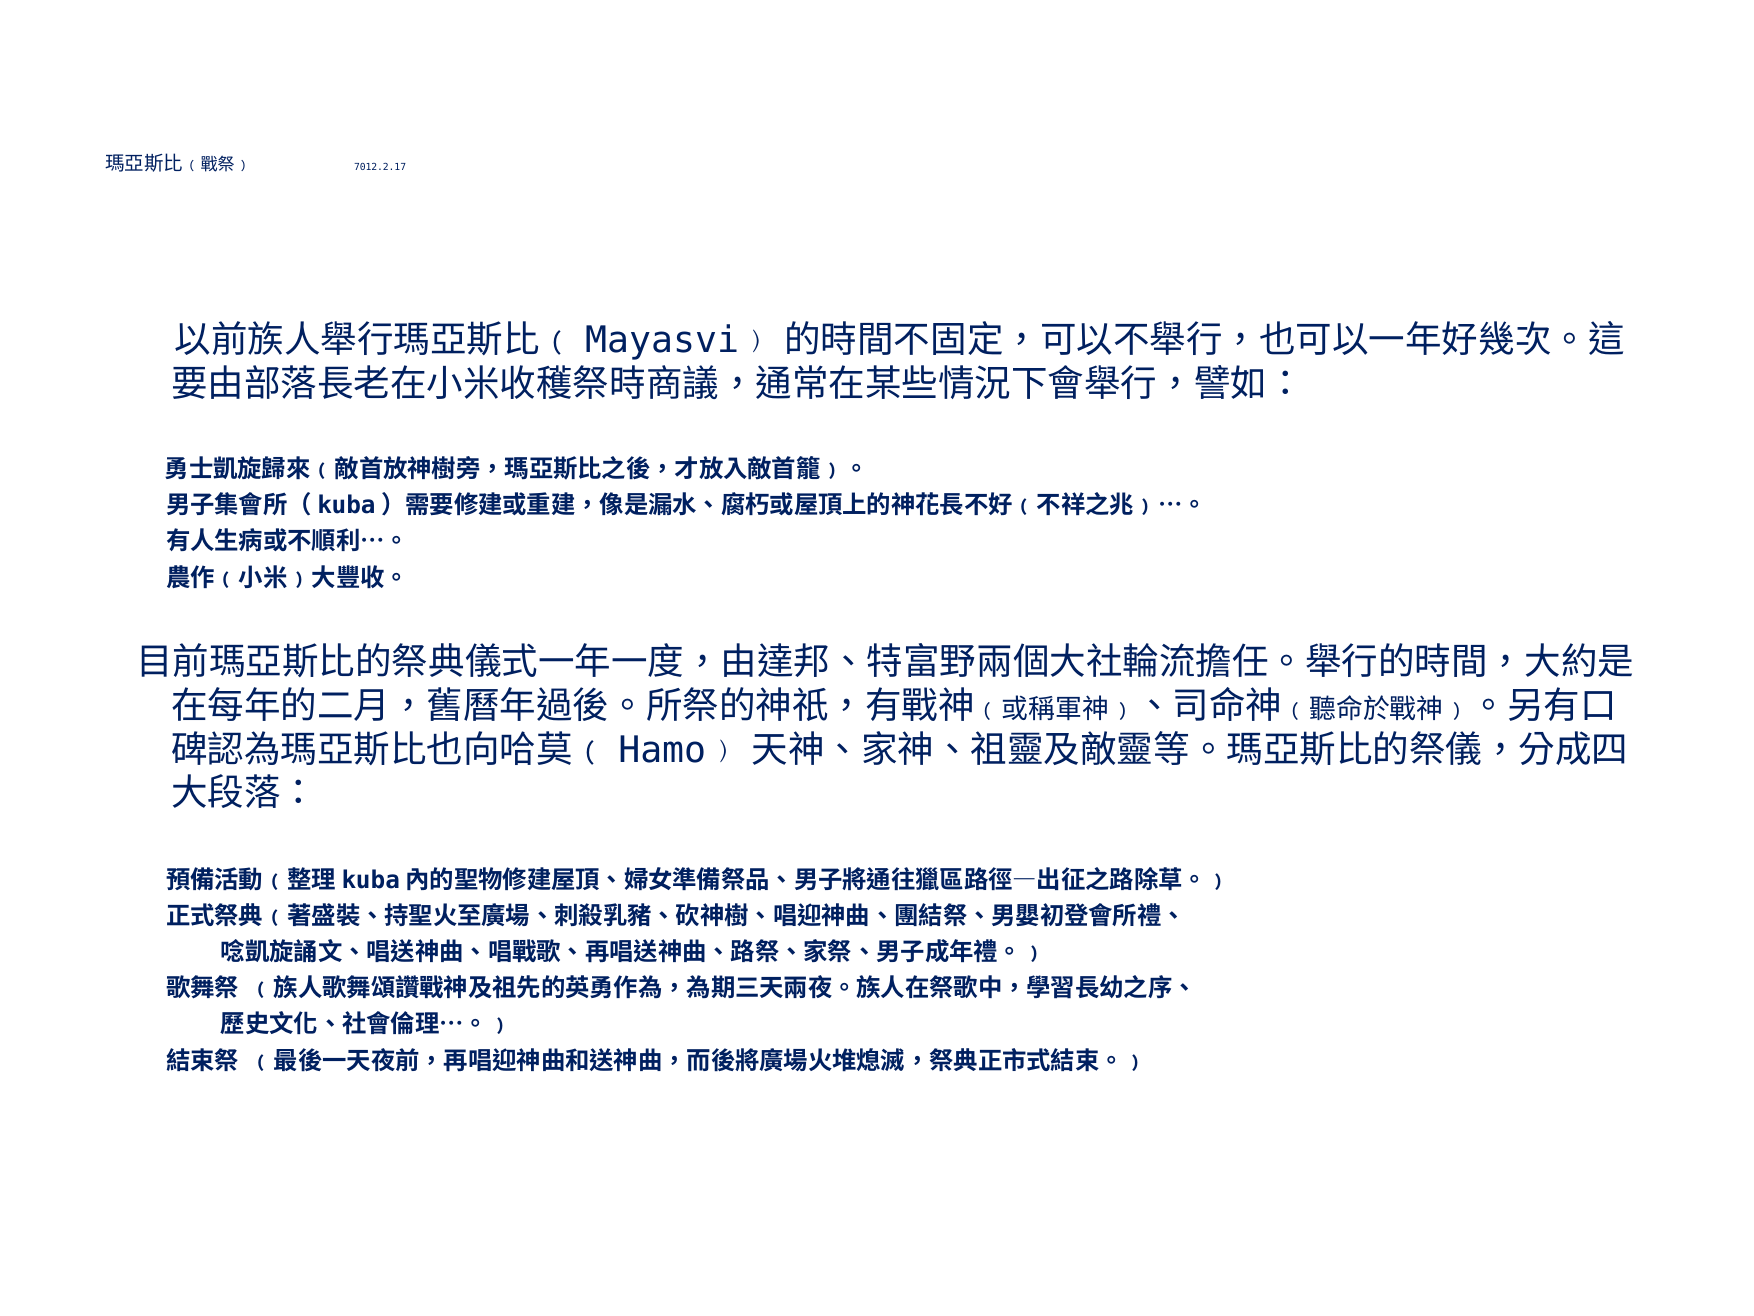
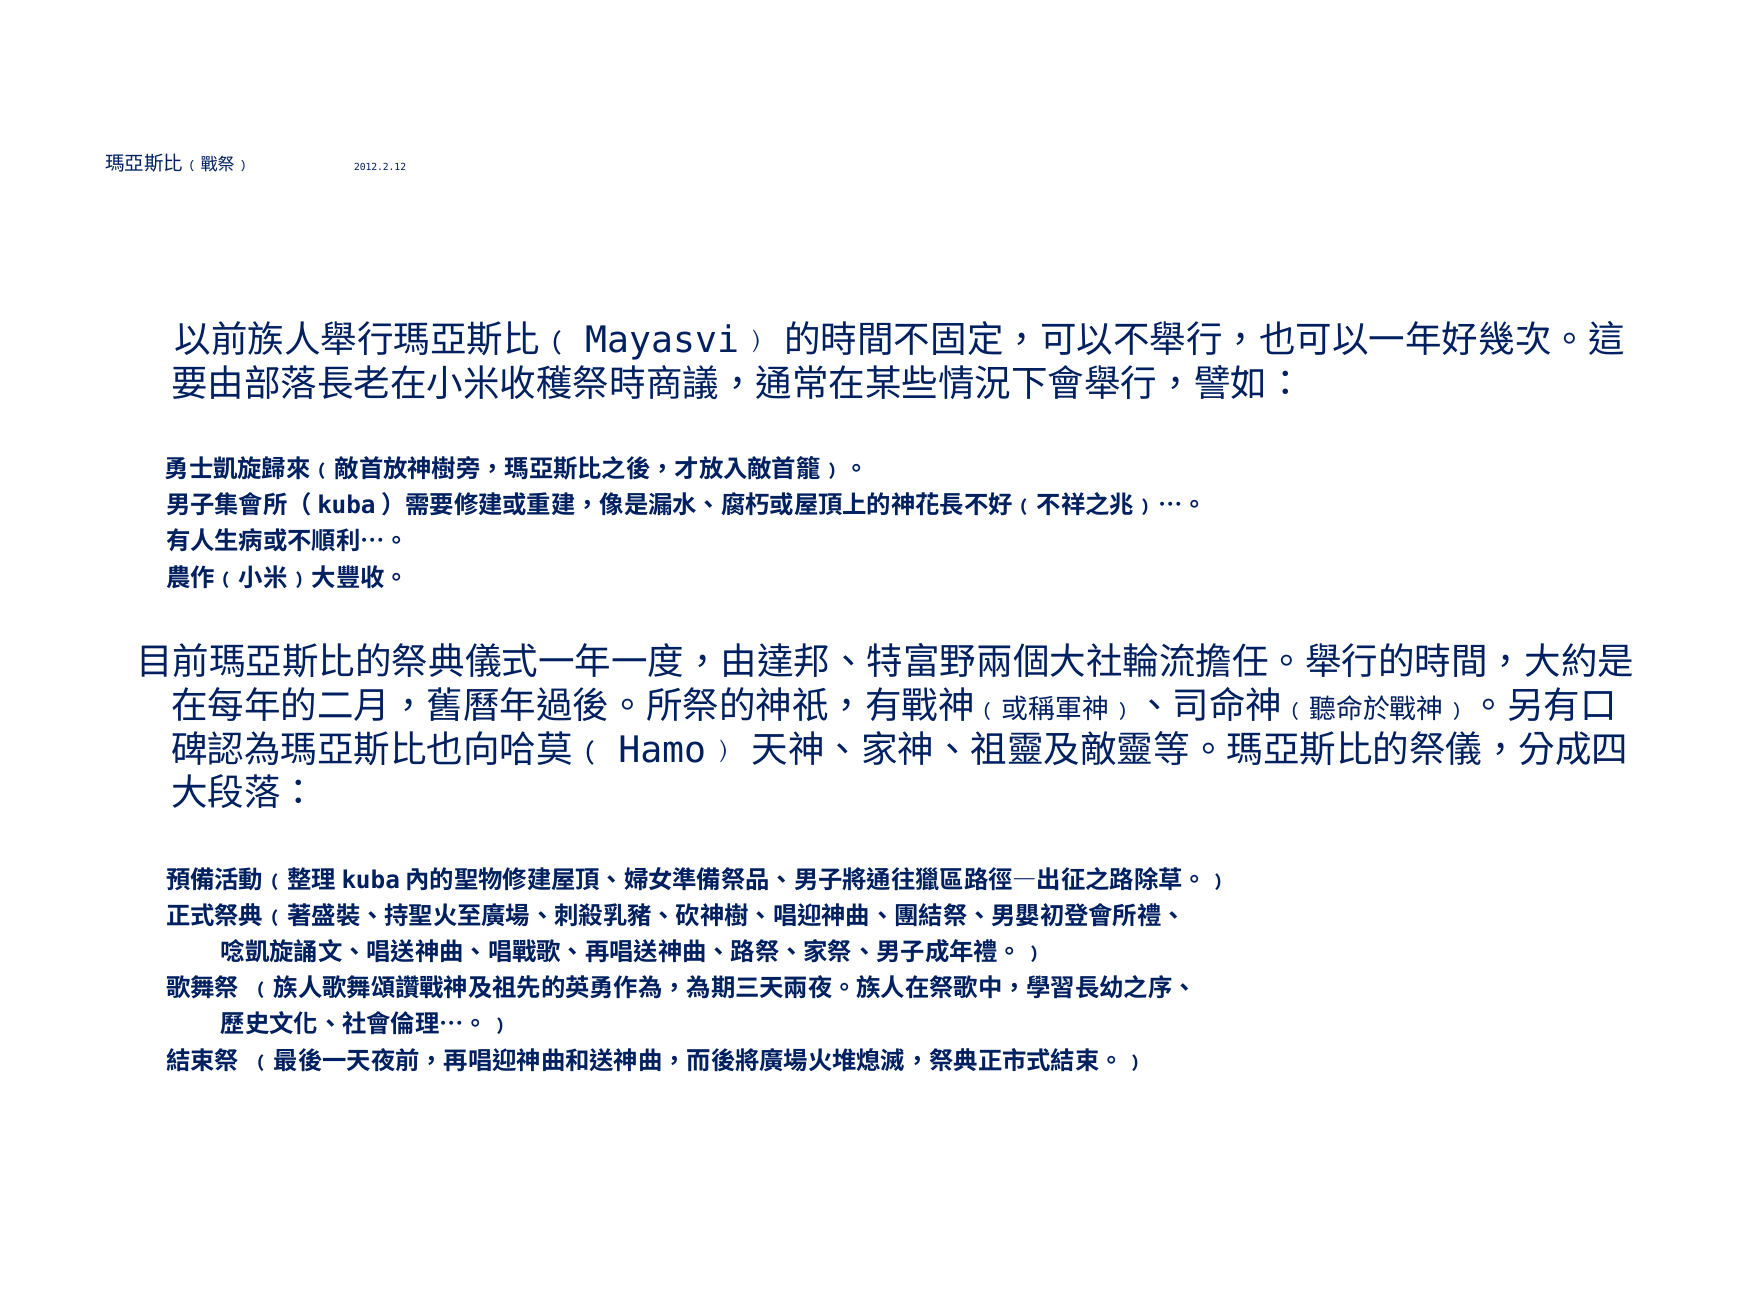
7012.2.17: 7012.2.17 -> 2012.2.12 (380, 167)
